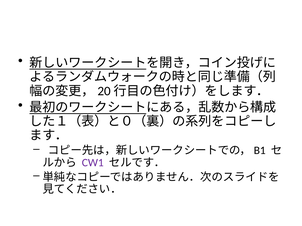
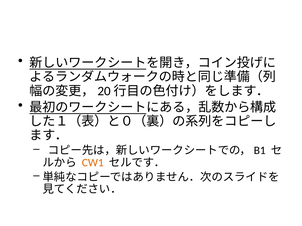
CW1 colour: purple -> orange (93, 163)
